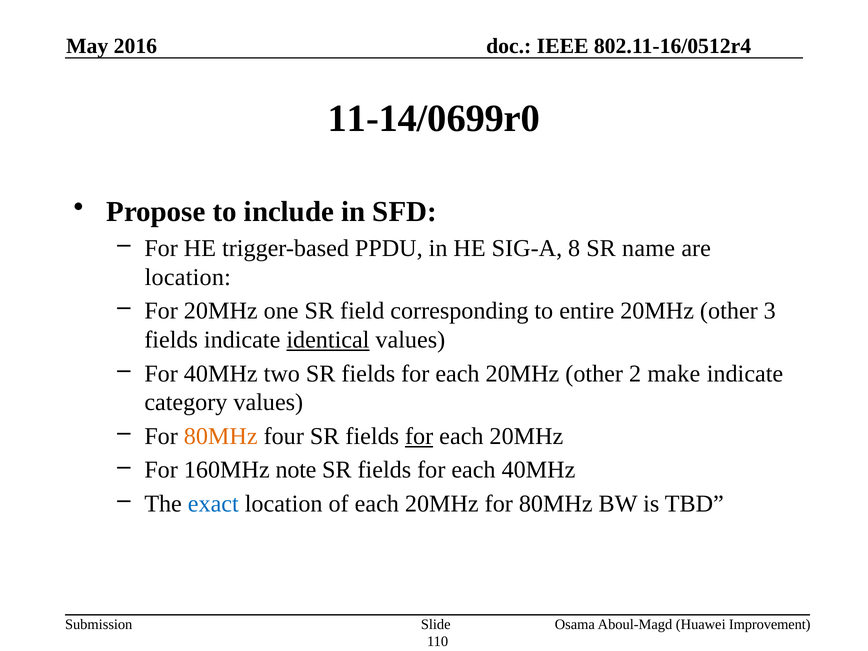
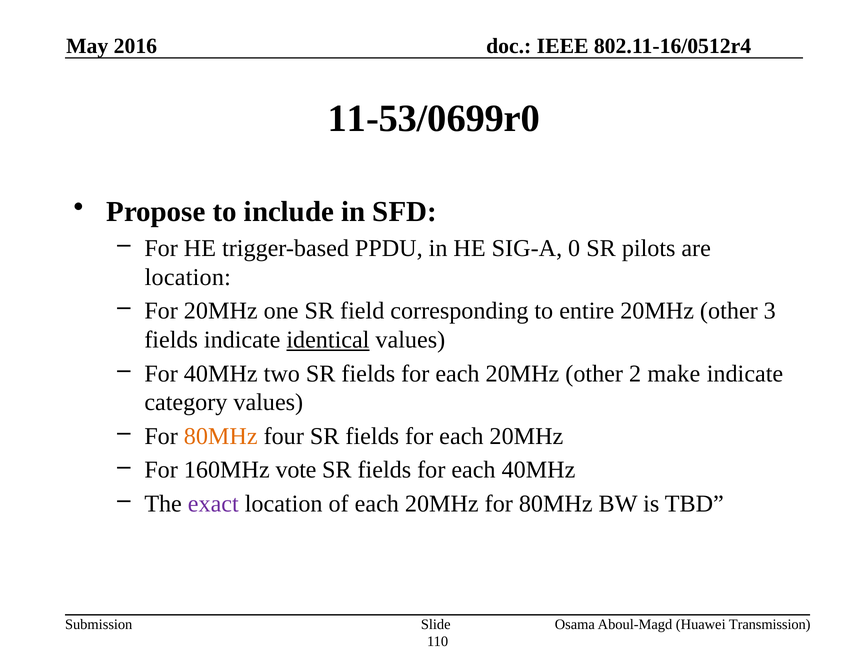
11-14/0699r0: 11-14/0699r0 -> 11-53/0699r0 (434, 118)
8: 8 -> 0 (574, 248)
name: name -> pilots (649, 248)
for underline: present -> none (419, 436)
note: note -> vote (296, 470)
exact colour: blue -> purple (213, 504)
Improvement: Improvement -> Transmission (770, 624)
